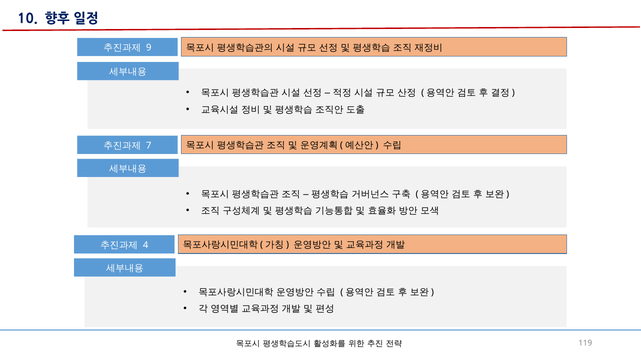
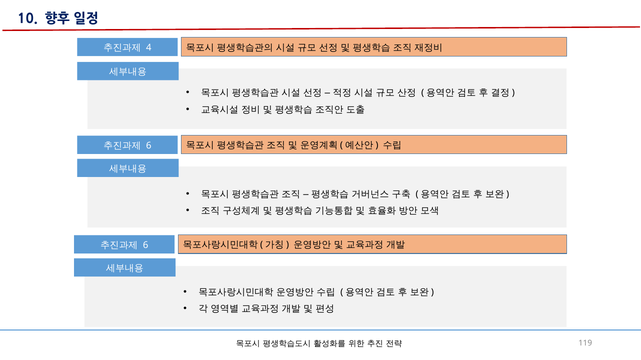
9: 9 -> 4 (149, 48)
7: 7 -> 6 (149, 146)
4: 4 -> 6 (146, 245)
